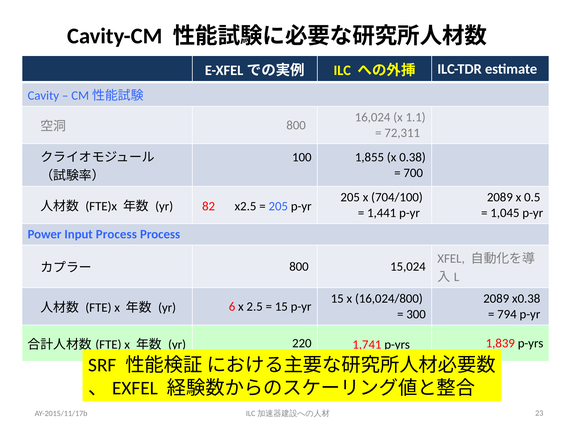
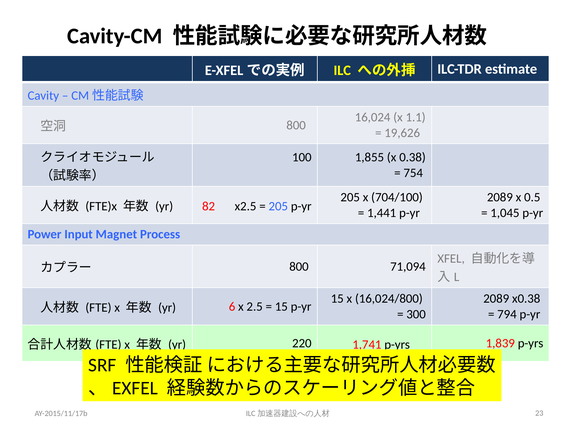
72,311: 72,311 -> 19,626 (402, 133)
700: 700 -> 754 (413, 173)
Input Process: Process -> Magnet (116, 235)
15,024: 15,024 -> 71,094 (408, 267)
